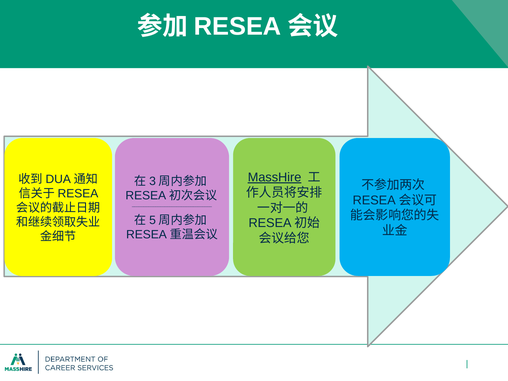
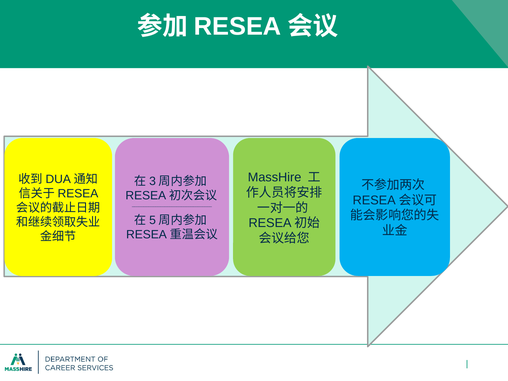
MassHire underline: present -> none (275, 177)
